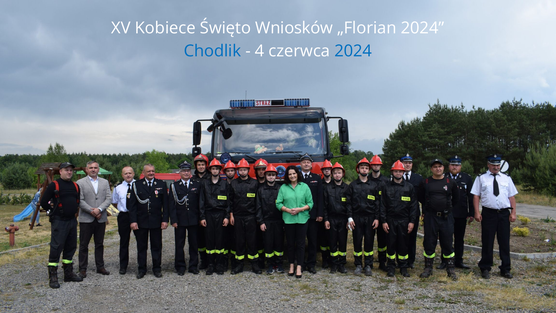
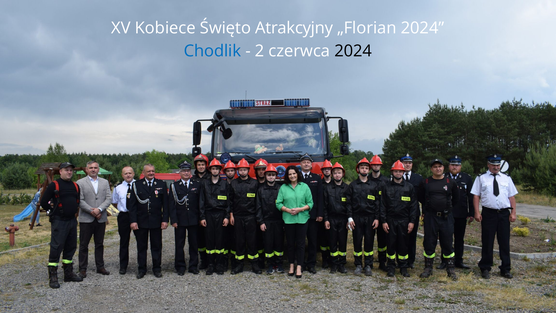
Wniosków: Wniosków -> Atrakcyjny (294, 28)
4: 4 -> 2 (260, 51)
2024 colour: blue -> black (353, 51)
